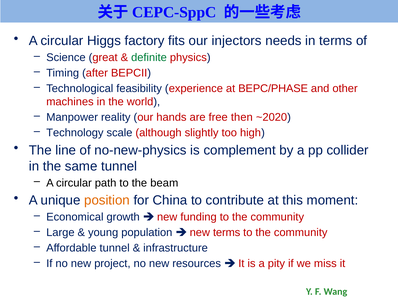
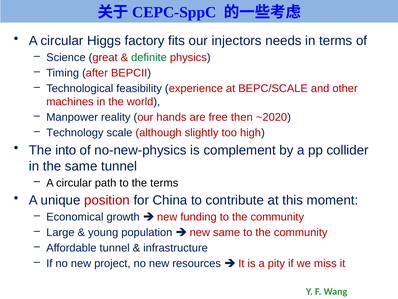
BEPC/PHASE: BEPC/PHASE -> BEPC/SCALE (273, 88)
line: line -> into (66, 150)
the beam: beam -> terms (164, 183)
position colour: orange -> red (107, 200)
new terms: terms -> same (227, 232)
